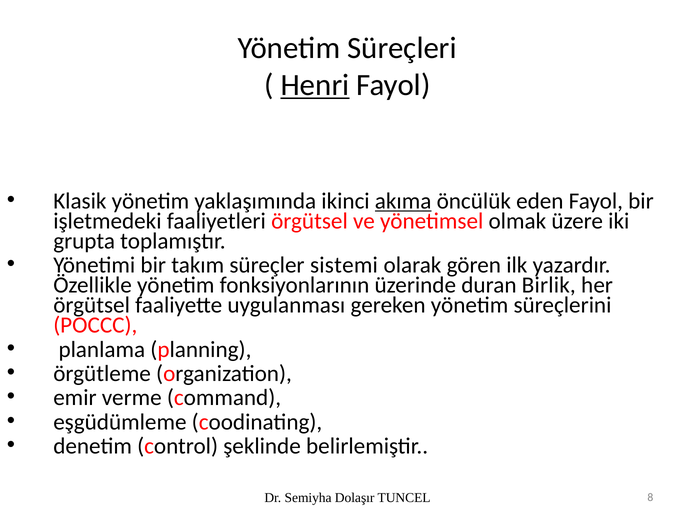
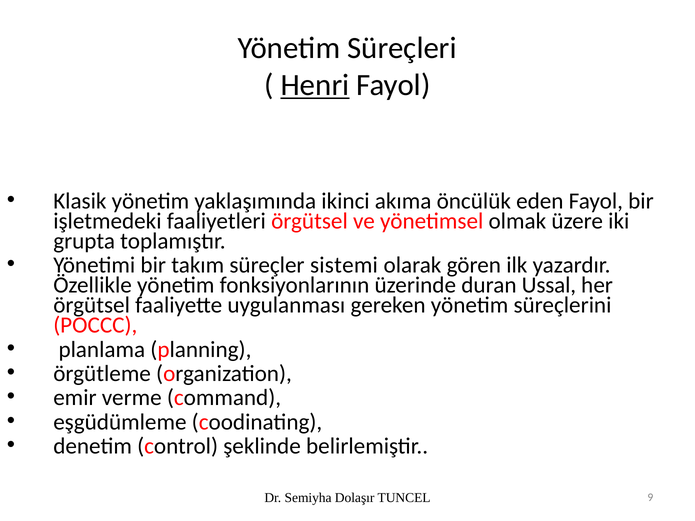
akıma underline: present -> none (403, 201)
Birlik: Birlik -> Ussal (549, 285)
8: 8 -> 9 (650, 498)
